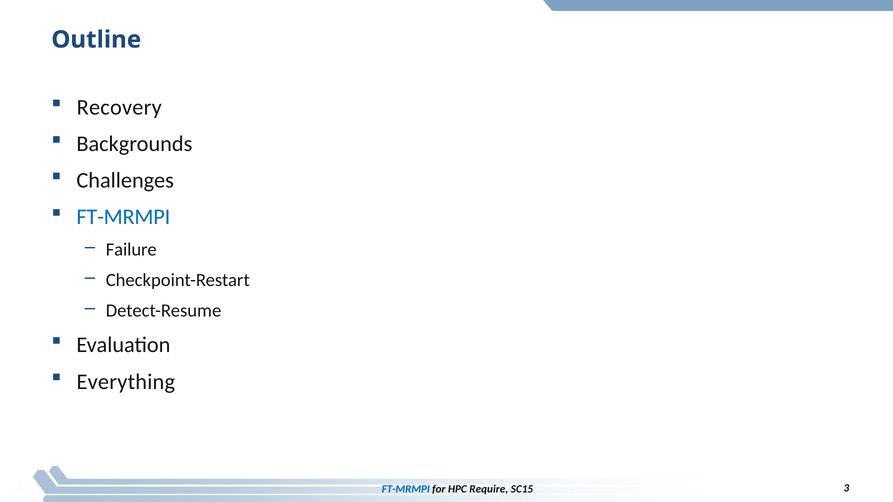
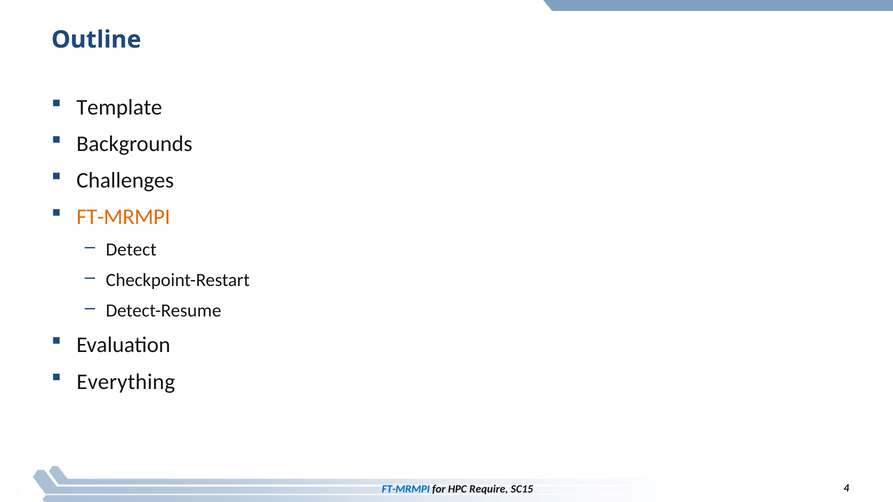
Recovery: Recovery -> Template (119, 107)
FT-MRMPI colour: blue -> orange (123, 217)
Failure: Failure -> Detect (131, 250)
3: 3 -> 4 (846, 488)
